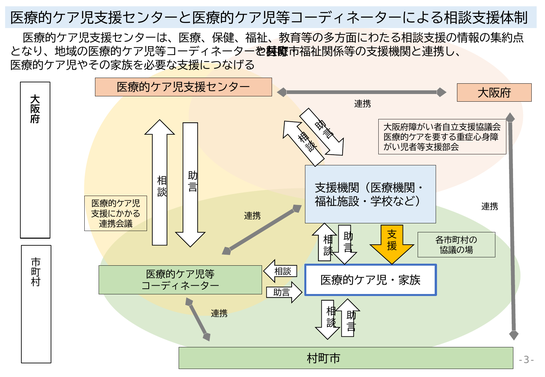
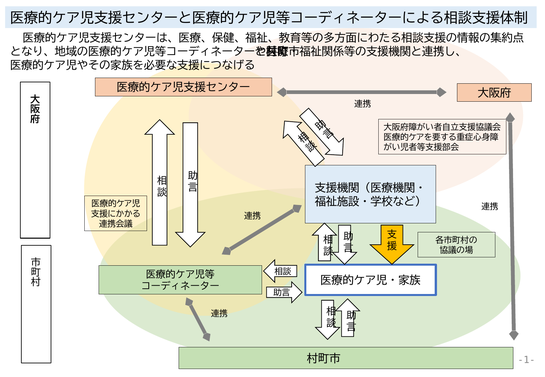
-3-: -3- -> -1- (526, 360)
